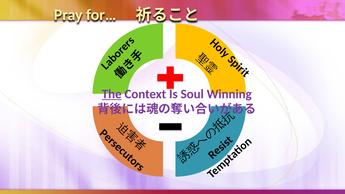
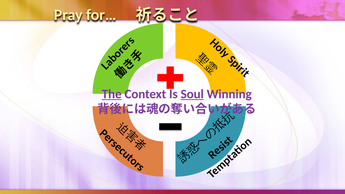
Soul underline: none -> present (192, 94)
